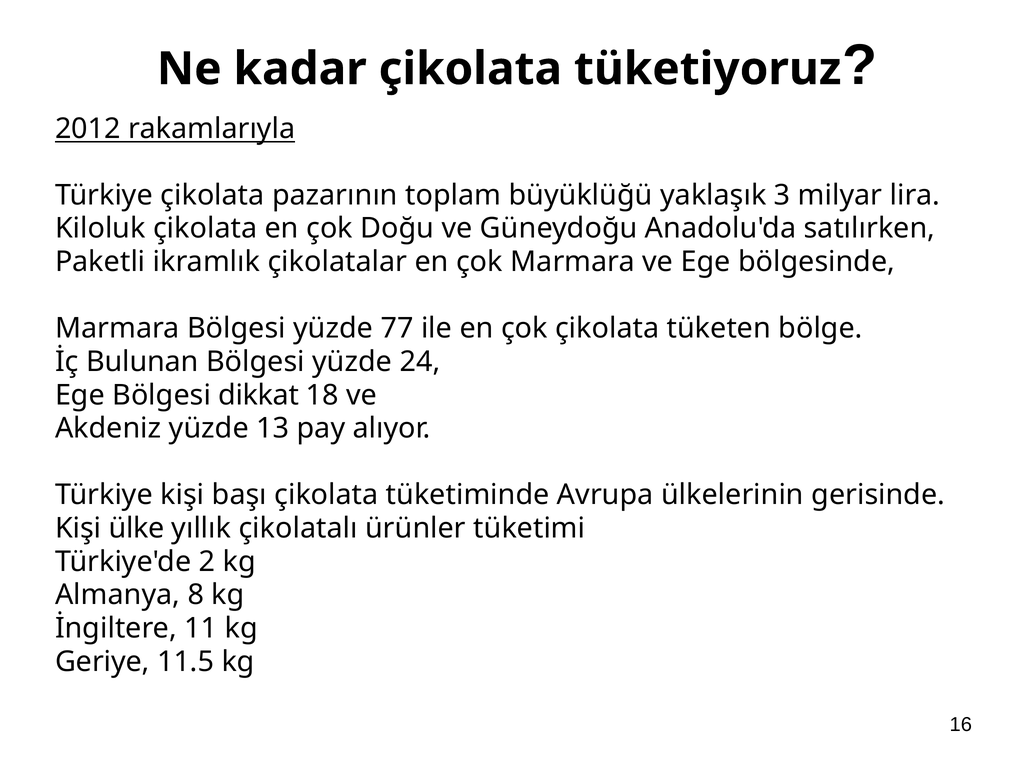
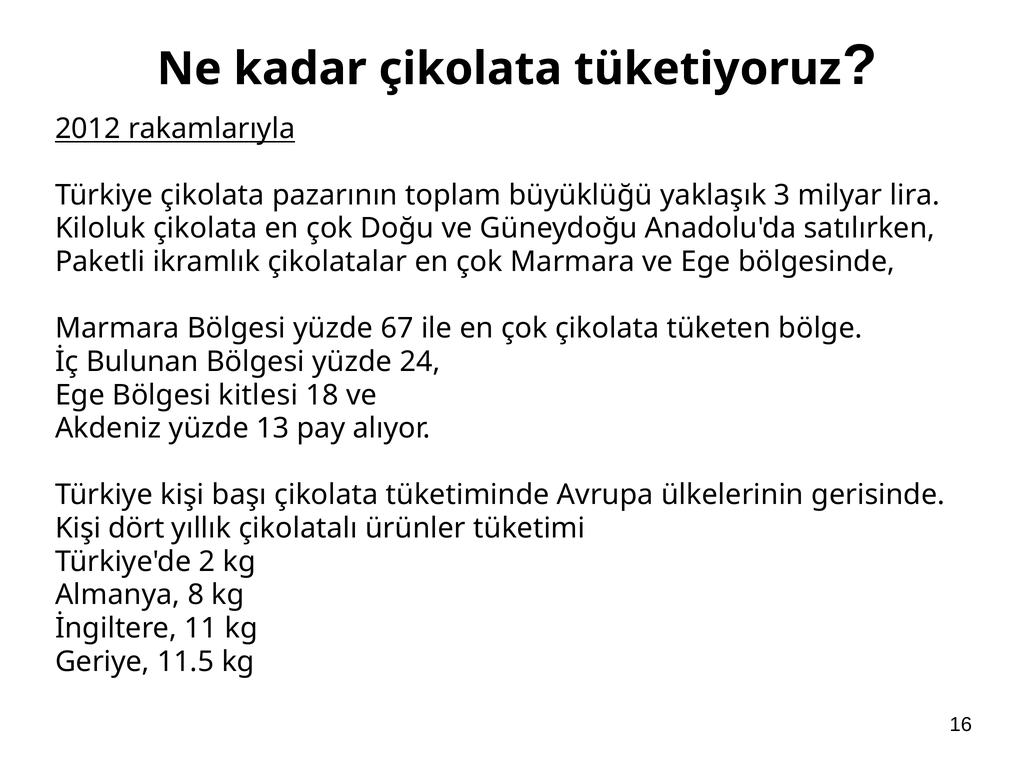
77: 77 -> 67 (397, 329)
dikkat: dikkat -> kitlesi (258, 395)
ülke: ülke -> dört (137, 529)
